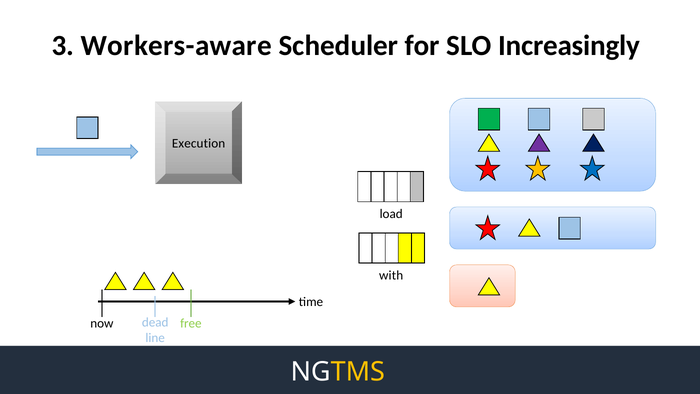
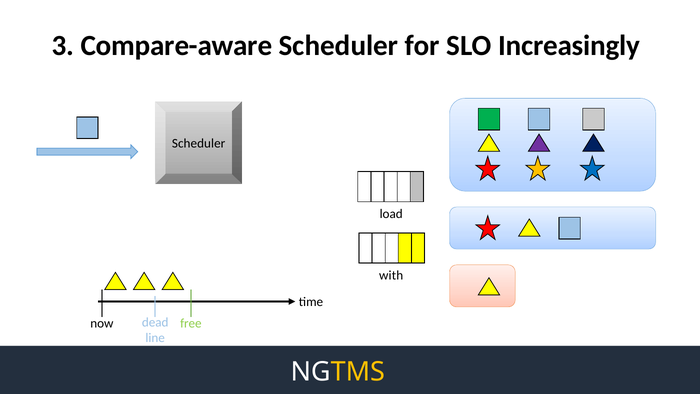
Workers-aware: Workers-aware -> Compare-aware (177, 46)
Execution: Execution -> Scheduler (199, 144)
